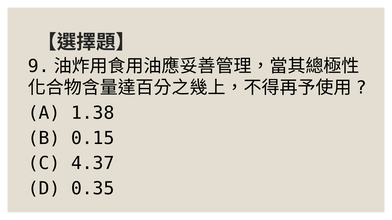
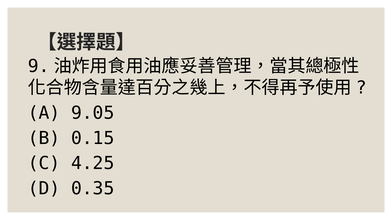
1.38: 1.38 -> 9.05 (93, 113)
4.37: 4.37 -> 4.25 (93, 164)
